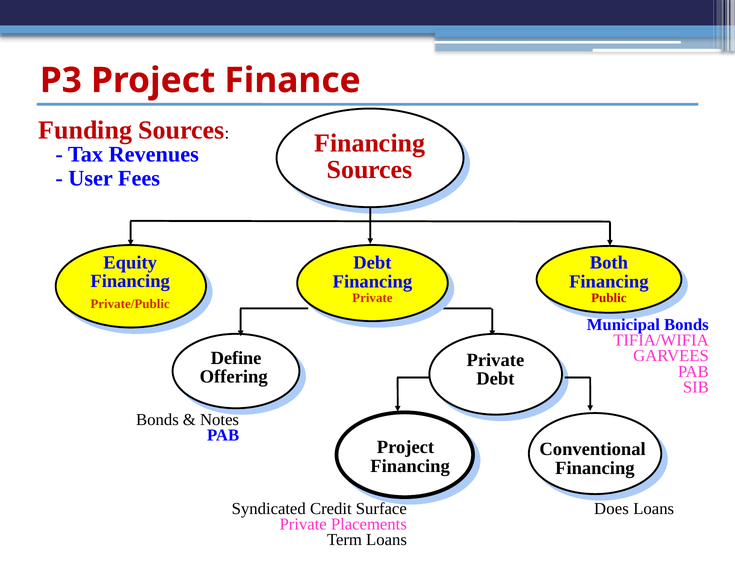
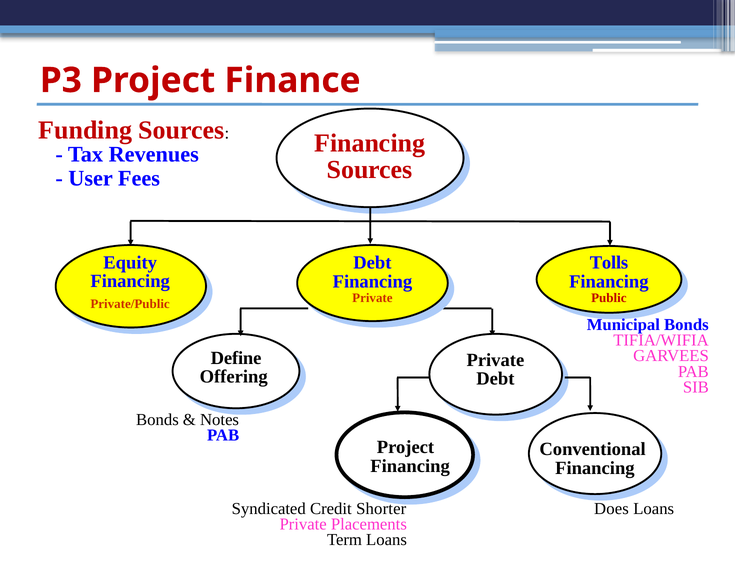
Both: Both -> Tolls (609, 263)
Surface: Surface -> Shorter (381, 509)
